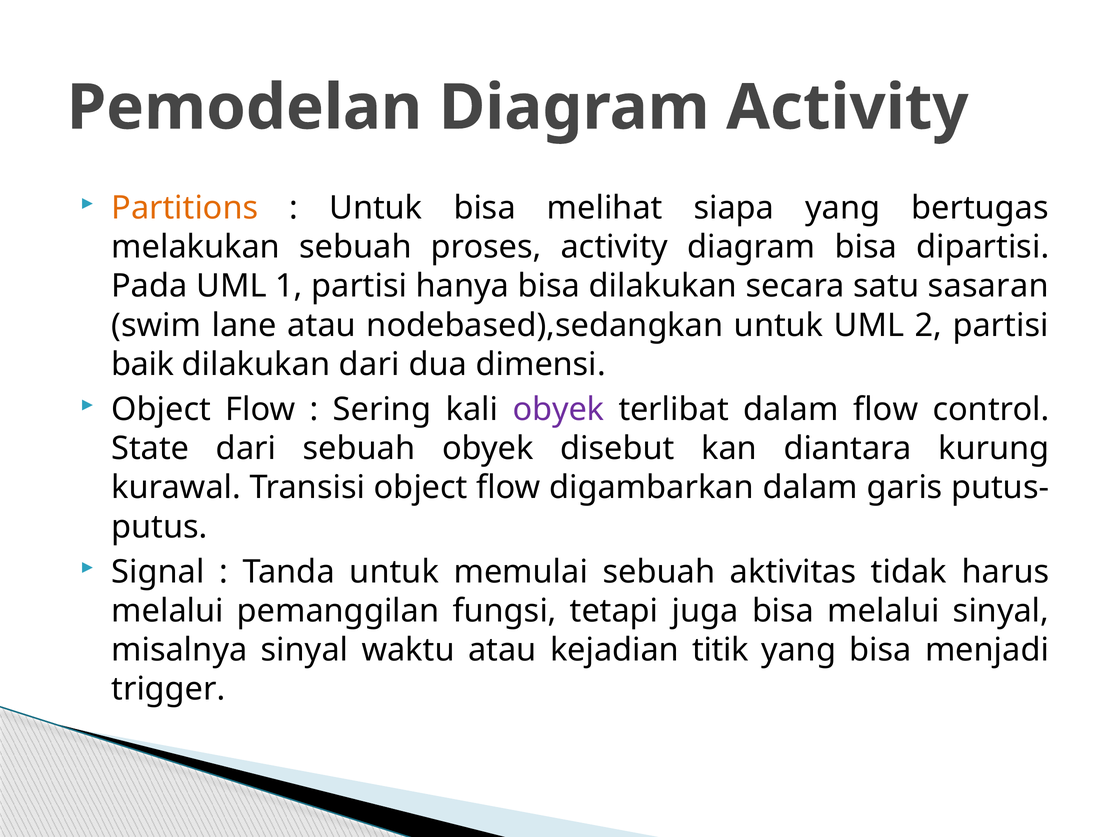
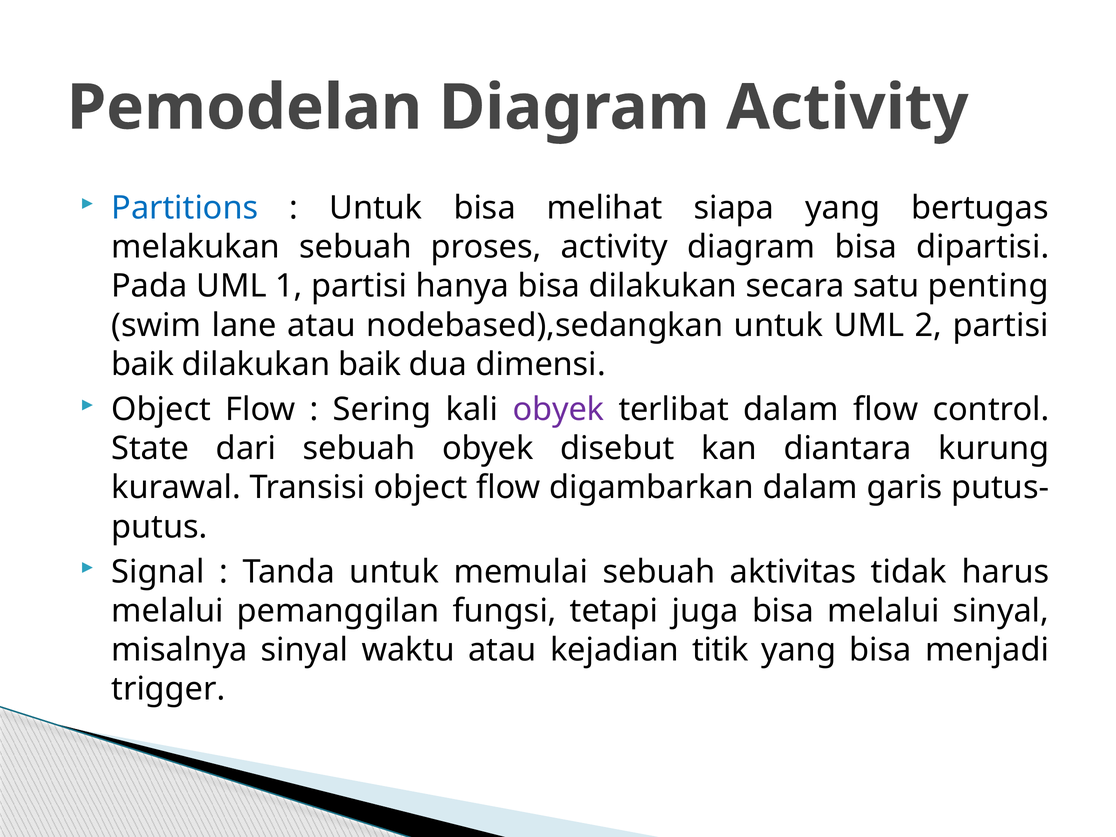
Partitions colour: orange -> blue (185, 208)
sasaran: sasaran -> penting (988, 286)
dilakukan dari: dari -> baik (370, 364)
